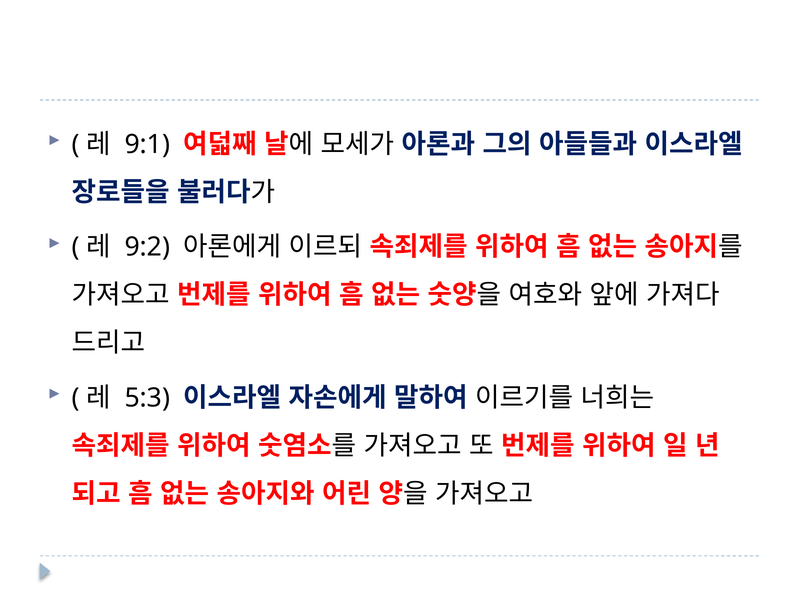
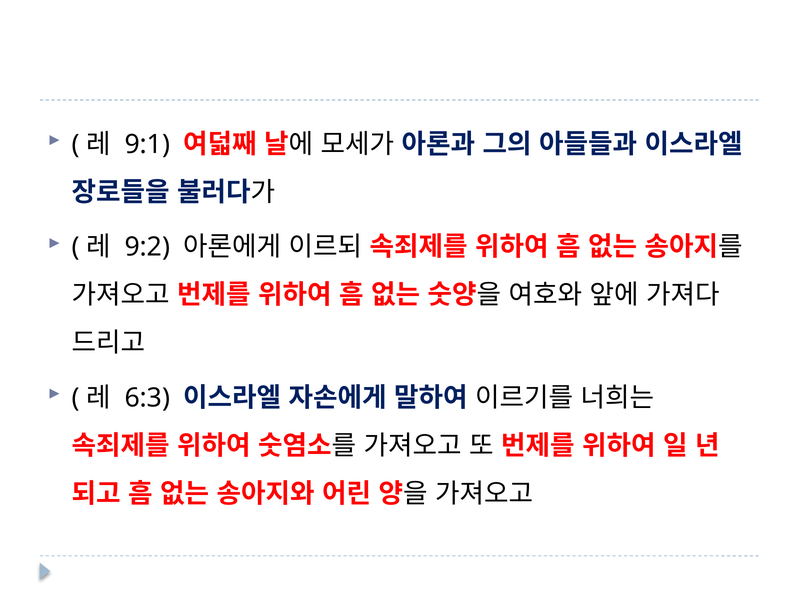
5:3: 5:3 -> 6:3 (147, 397)
